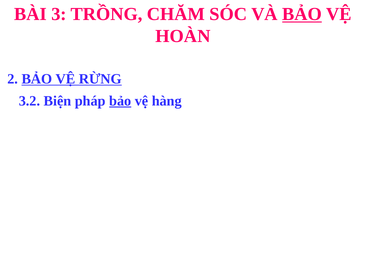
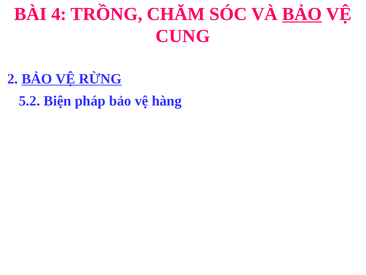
3: 3 -> 4 (59, 14)
HOÀN: HOÀN -> CUNG (183, 36)
3.2: 3.2 -> 5.2 (29, 101)
bảo underline: present -> none (120, 101)
